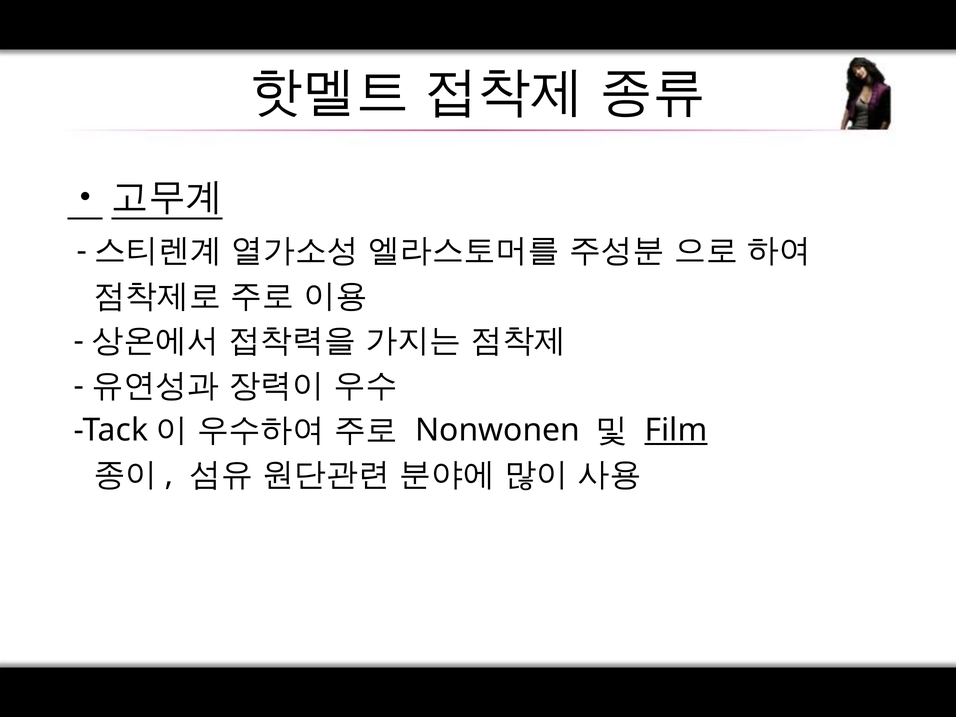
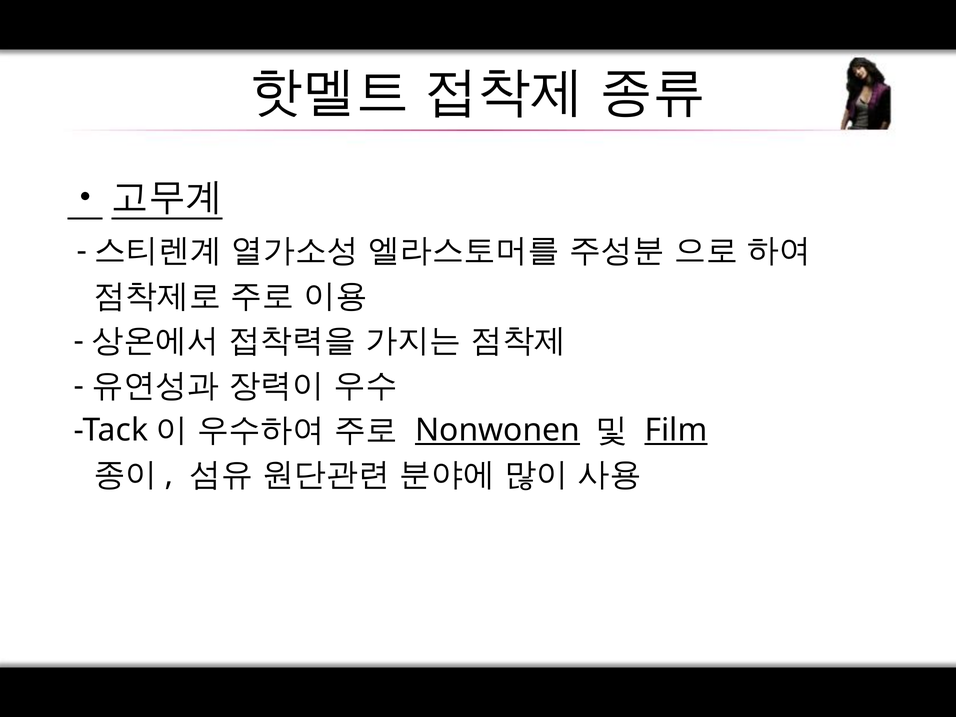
Nonwonen underline: none -> present (497, 430)
